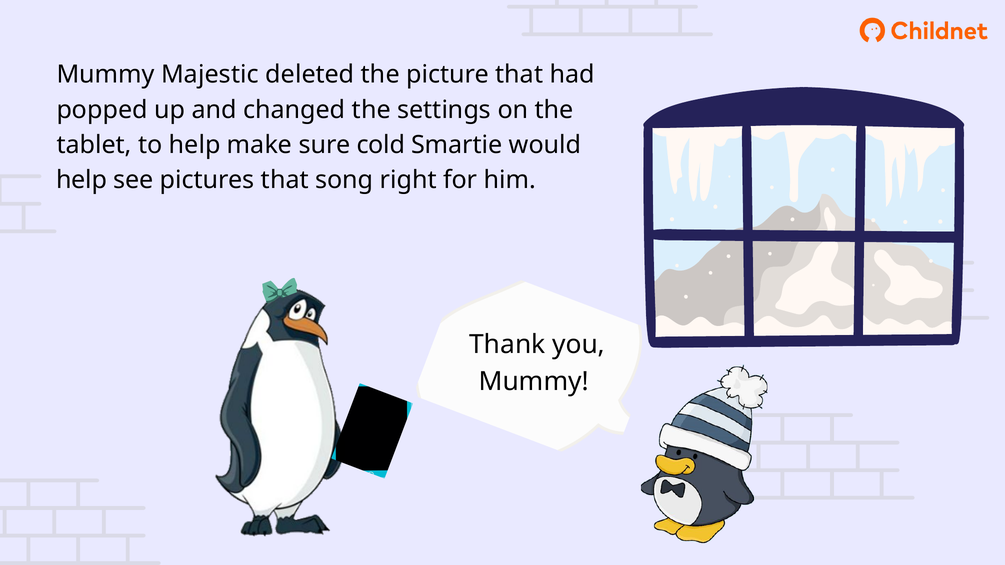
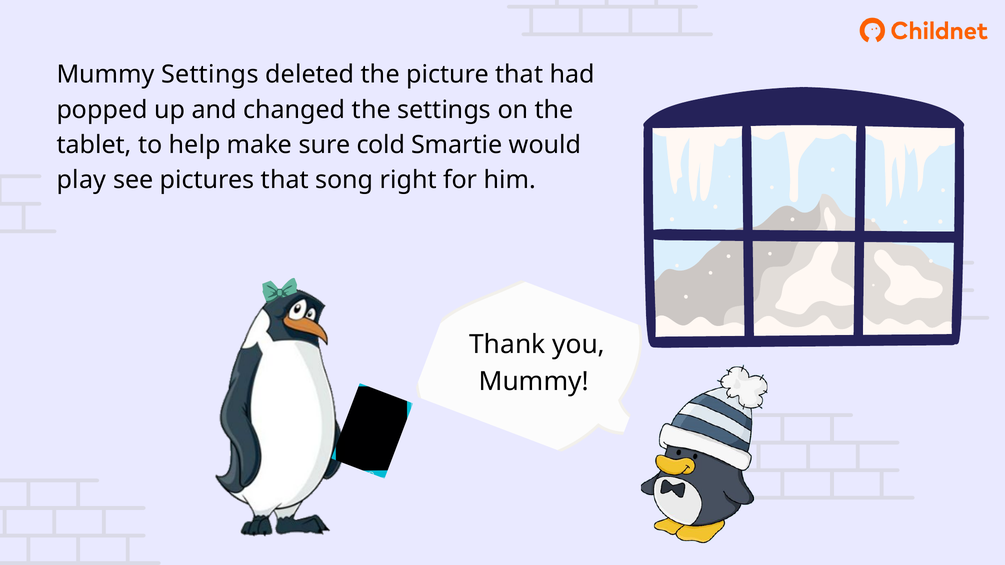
Mummy Majestic: Majestic -> Settings (210, 75)
help: help -> play (81, 180)
